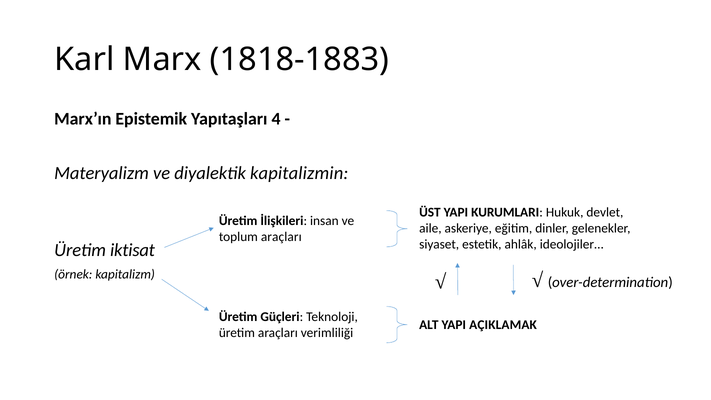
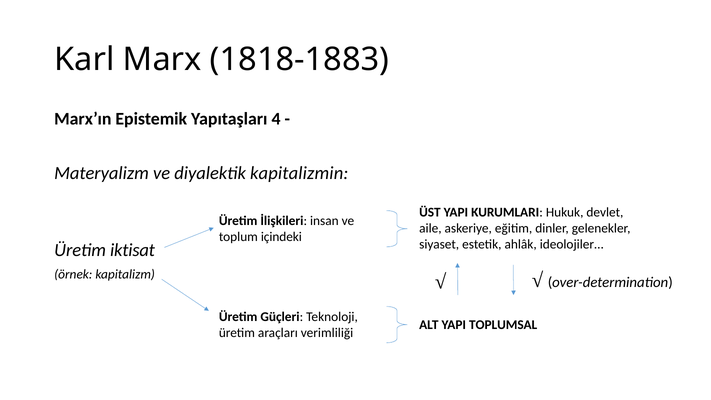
toplum araçları: araçları -> içindeki (281, 237)
AÇIKLAMAK: AÇIKLAMAK -> TOPLUMSAL (503, 325)
